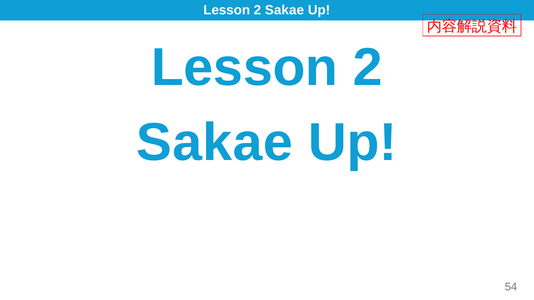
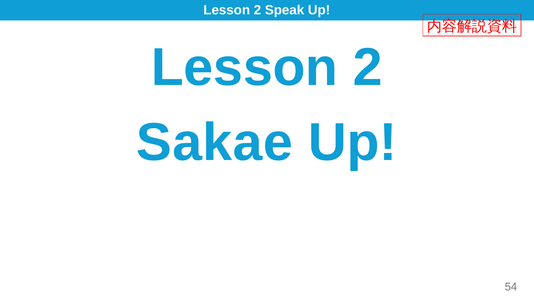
Sakae: Sakae -> Speak (285, 10)
